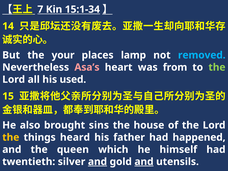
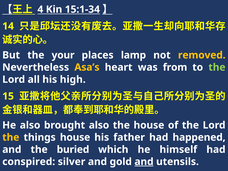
7: 7 -> 4 (40, 9)
removed colour: light blue -> yellow (202, 55)
Asa’s colour: pink -> yellow (87, 67)
used: used -> high (73, 79)
brought sins: sins -> also (99, 125)
things heard: heard -> house (75, 137)
queen: queen -> buried (73, 150)
twentieth: twentieth -> conspired (29, 162)
and underline: present -> none (97, 162)
